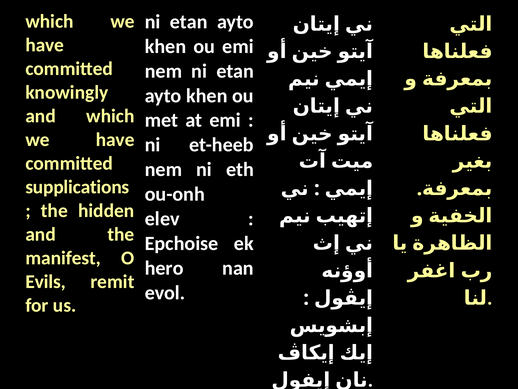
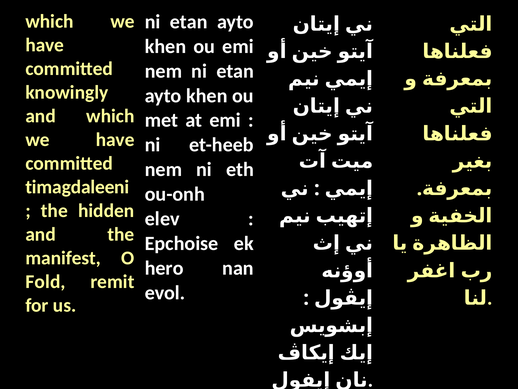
supplications: supplications -> timagdaleeni (77, 187)
Evils: Evils -> Fold (46, 281)
